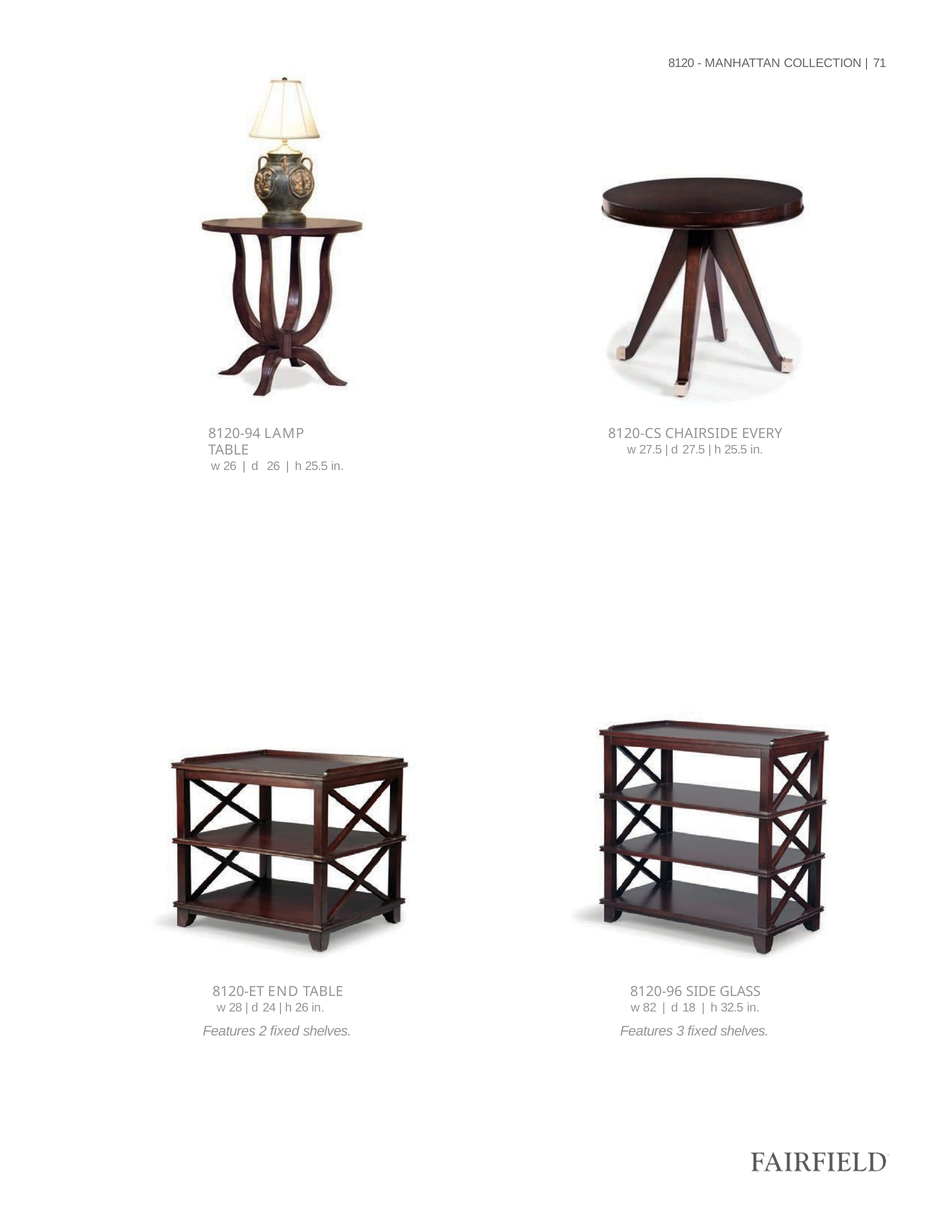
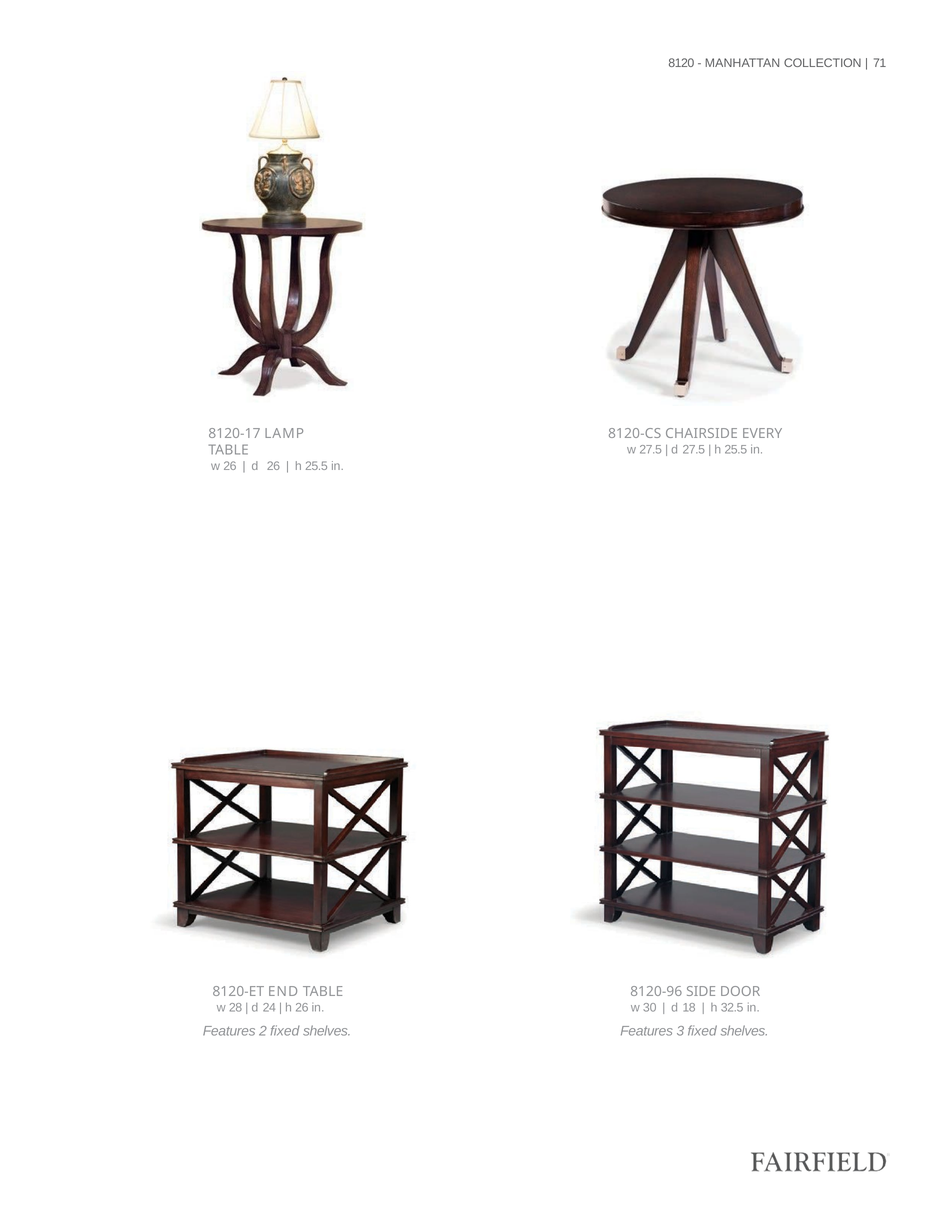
8120-94: 8120-94 -> 8120-17 (234, 433)
GLASS: GLASS -> DOOR (740, 991)
82: 82 -> 30 (650, 1008)
